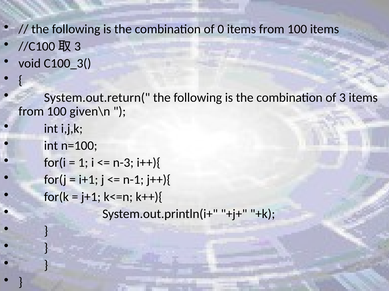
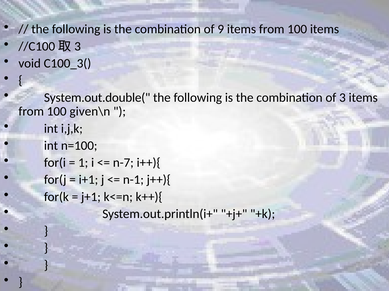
0: 0 -> 9 (221, 29)
System.out.return(: System.out.return( -> System.out.double( (97, 98)
n-3: n-3 -> n-7 (123, 163)
